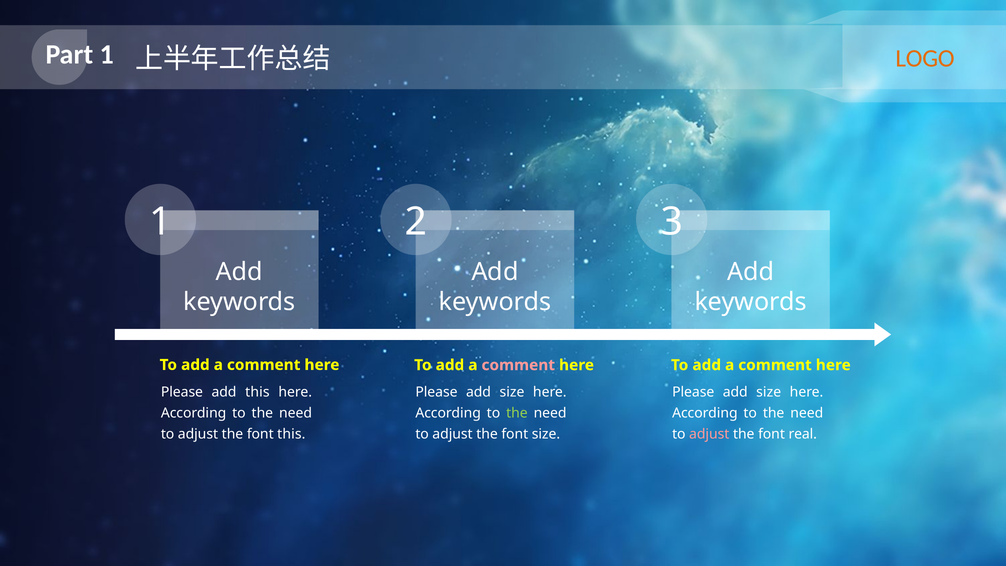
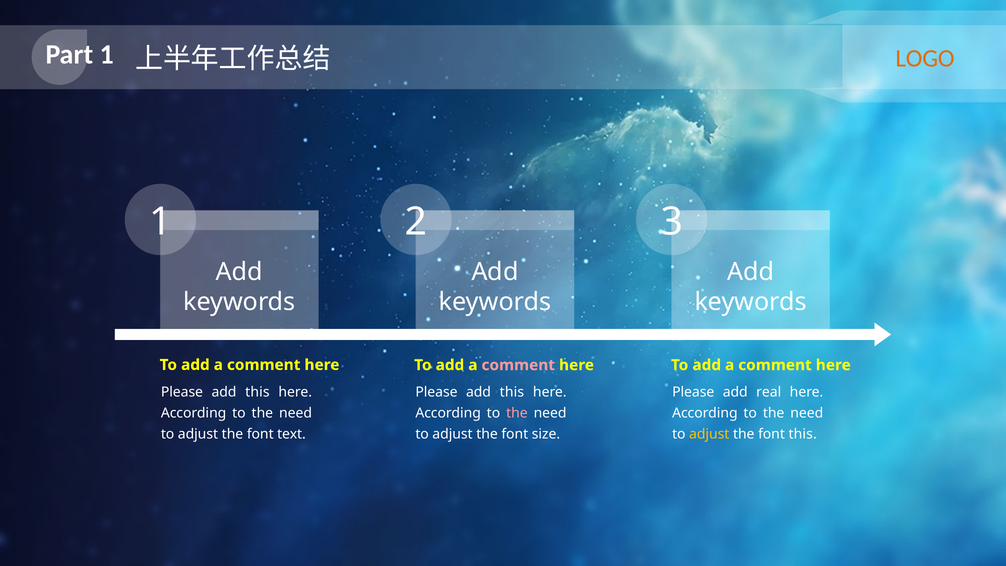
size: size -> this (512, 392)
size: size -> real (769, 392)
the colour: light green -> pink (517, 413)
font this: this -> text (291, 434)
adjust colour: pink -> yellow (709, 434)
font real: real -> this (803, 434)
